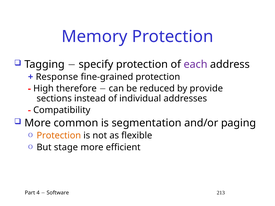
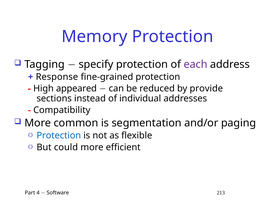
therefore: therefore -> appeared (76, 89)
Protection colour: orange -> blue (59, 136)
stage: stage -> could (66, 147)
